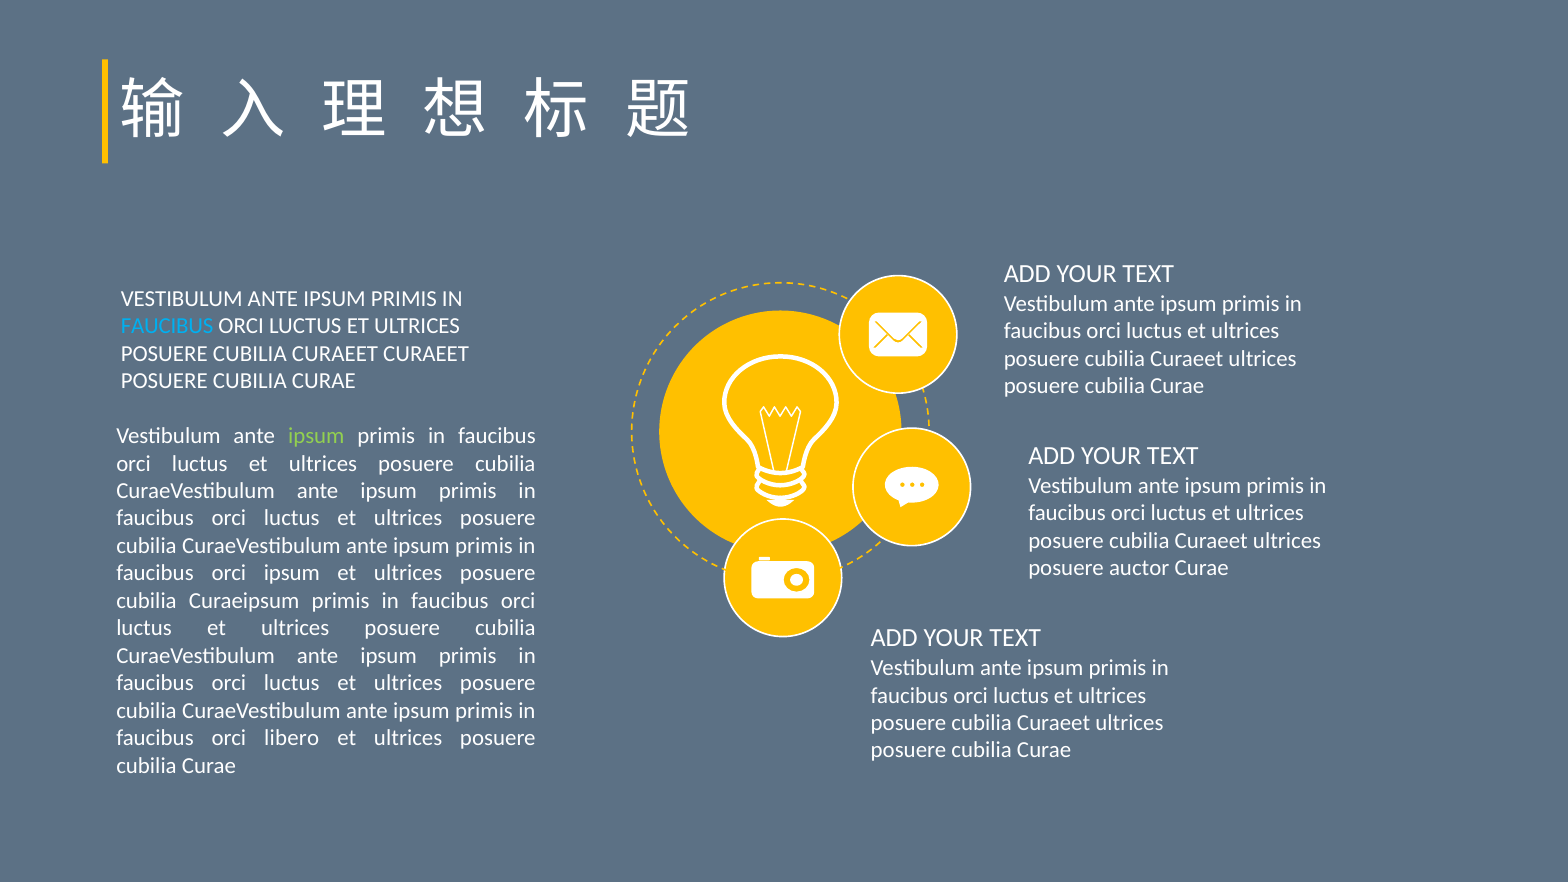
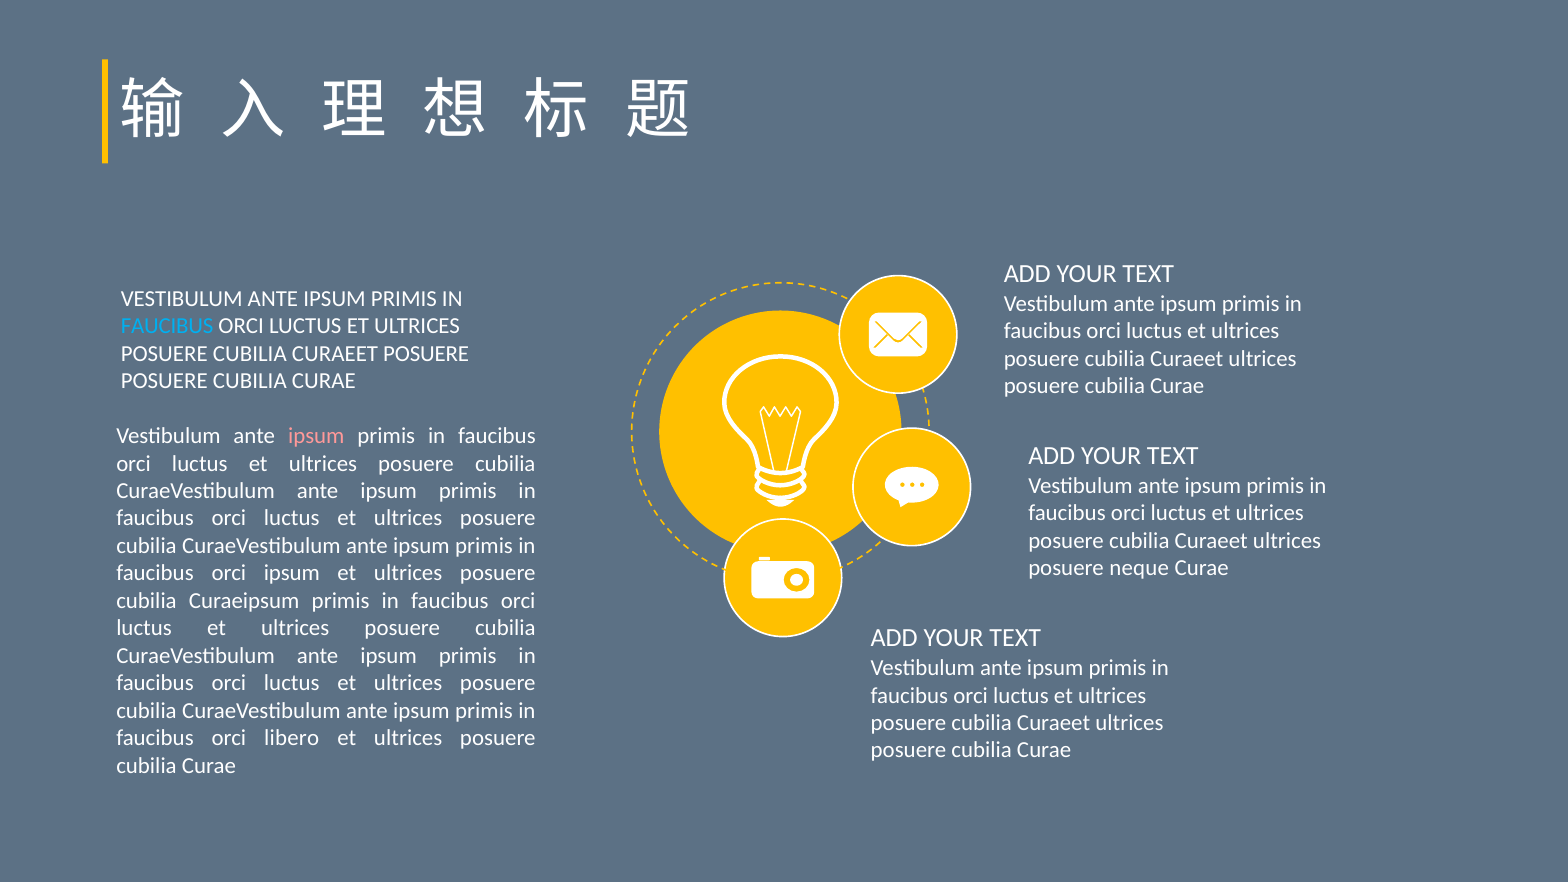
CURAEET CURAEET: CURAEET -> POSUERE (426, 354)
ipsum colour: light green -> pink (316, 436)
auctor: auctor -> neque (1139, 568)
